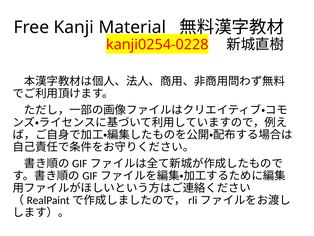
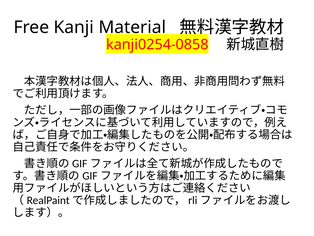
kanji0254-0228: kanji0254-0228 -> kanji0254-0858 (157, 45)
